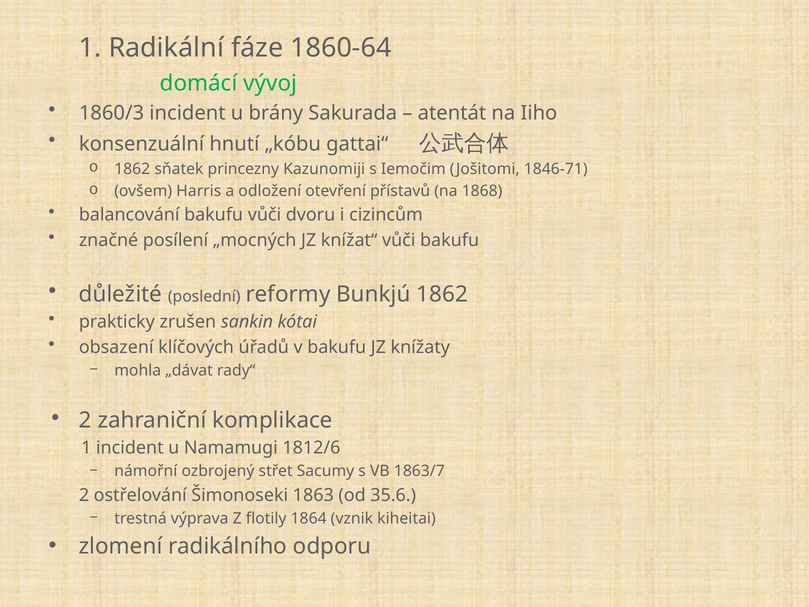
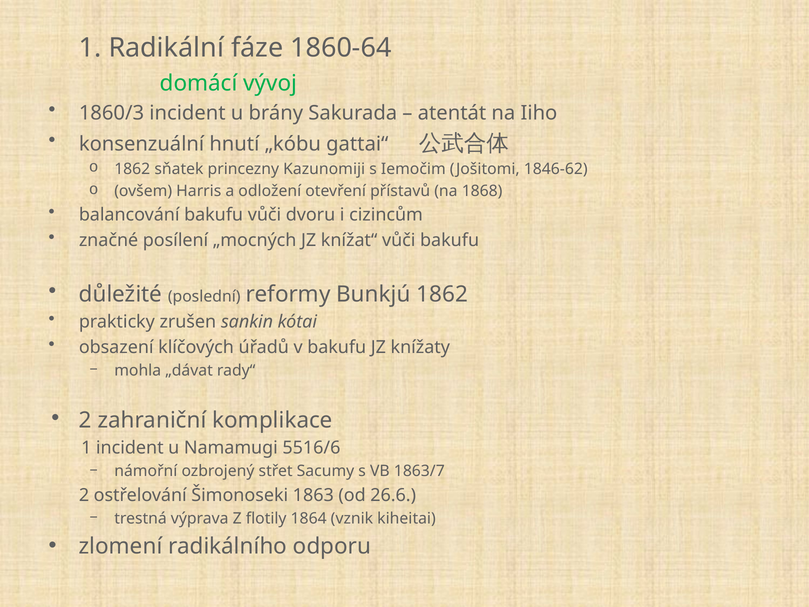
1846-71: 1846-71 -> 1846-62 (556, 169)
1812/6: 1812/6 -> 5516/6 (311, 448)
35.6: 35.6 -> 26.6 (393, 495)
